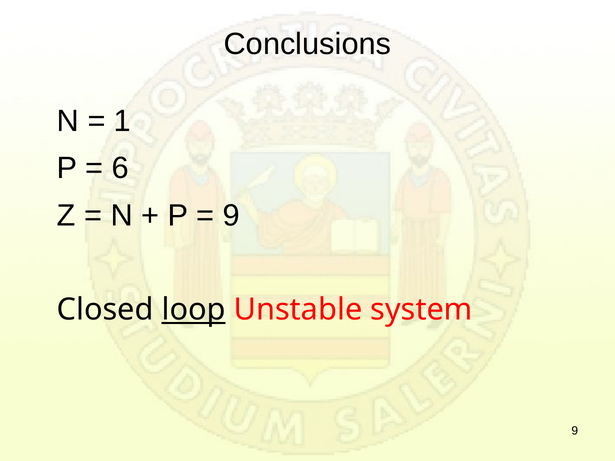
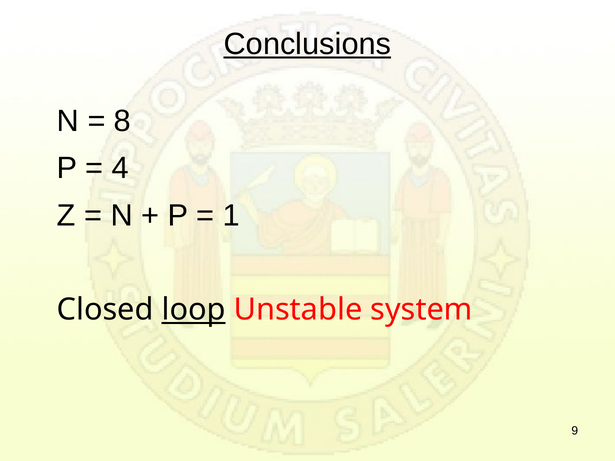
Conclusions underline: none -> present (307, 44)
1: 1 -> 8 (123, 121)
6: 6 -> 4 (120, 168)
9: 9 -> 1 (231, 216)
